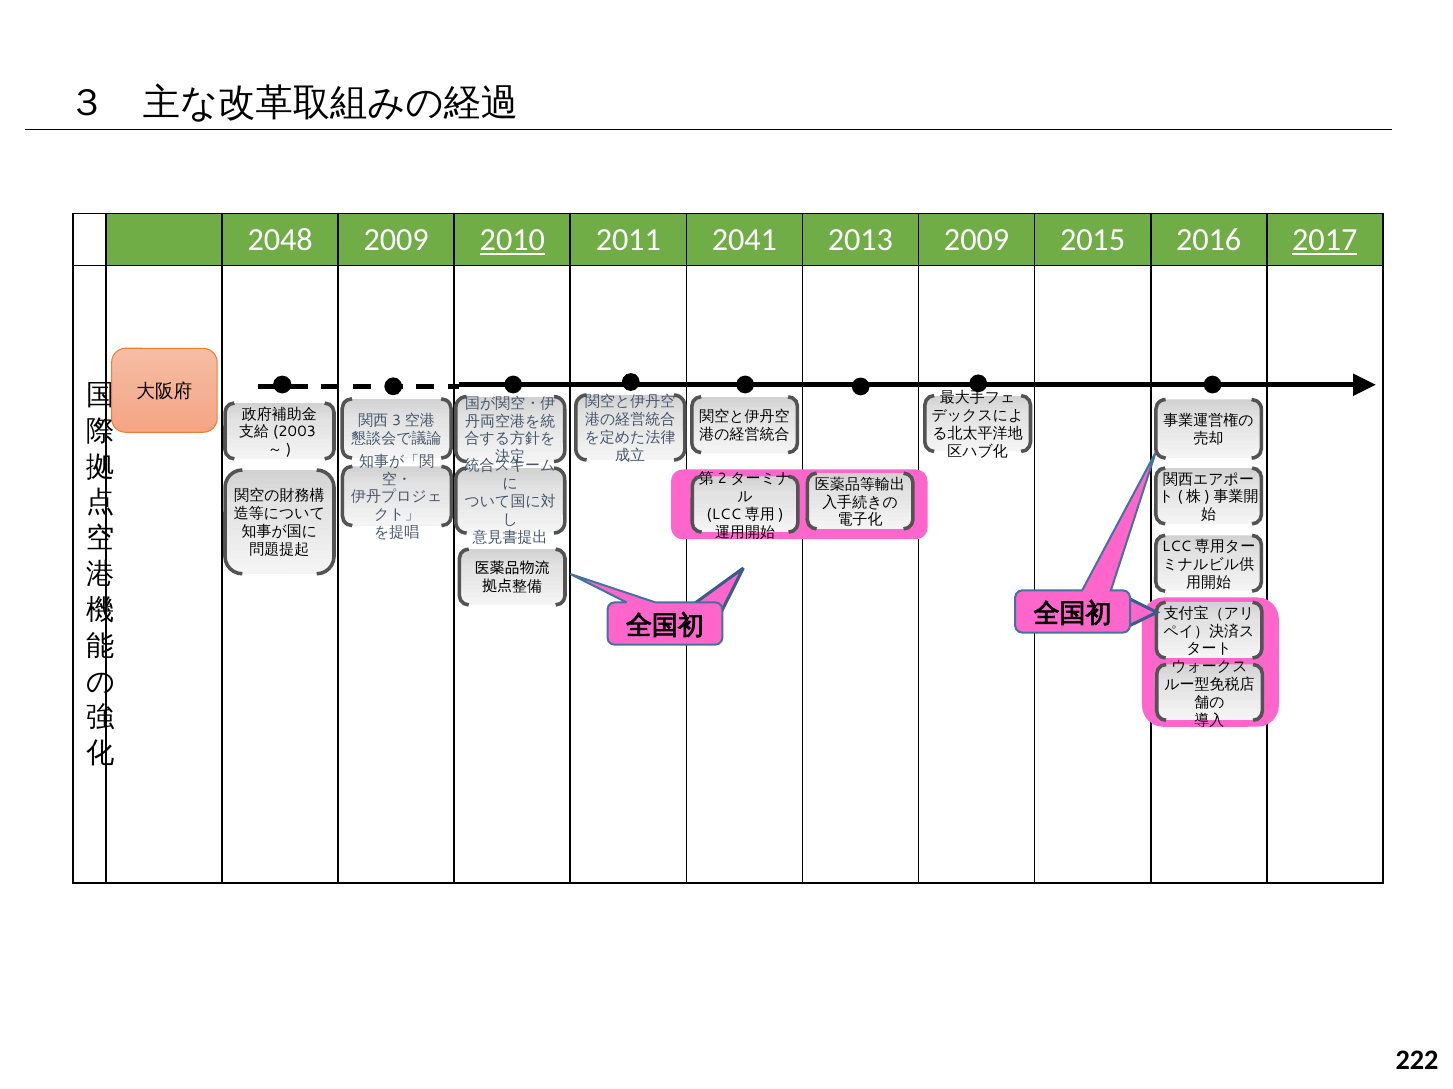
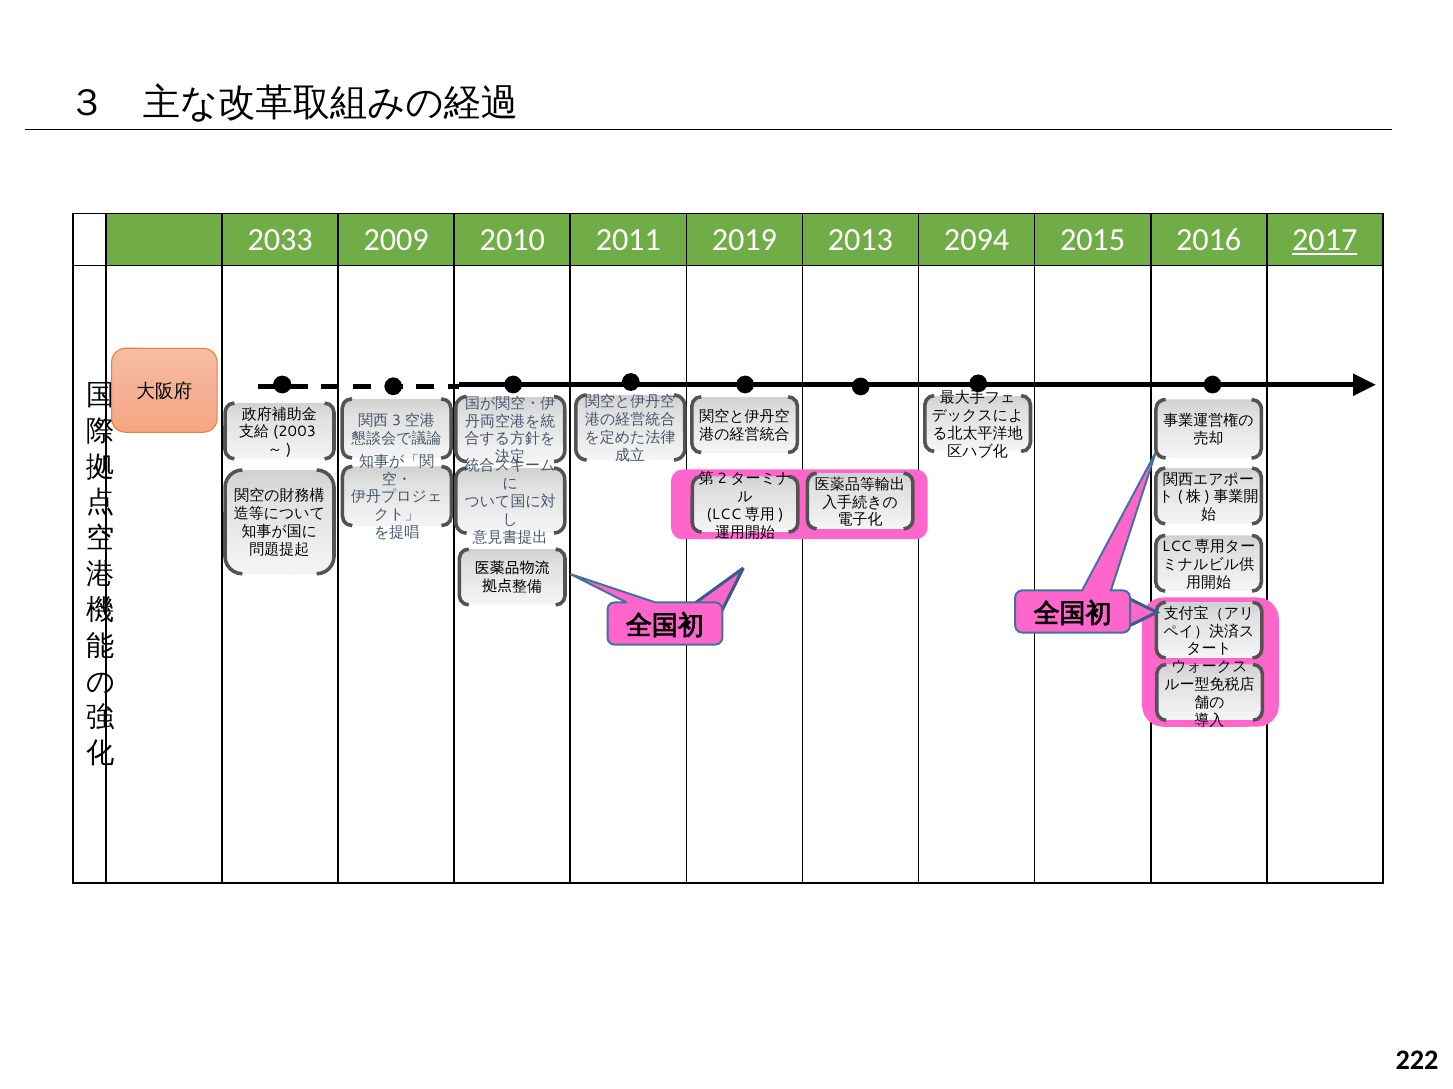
2048: 2048 -> 2033 (280, 240)
2010 underline: present -> none (512, 240)
2041: 2041 -> 2019 (744, 240)
2013 2009: 2009 -> 2094 (977, 240)
